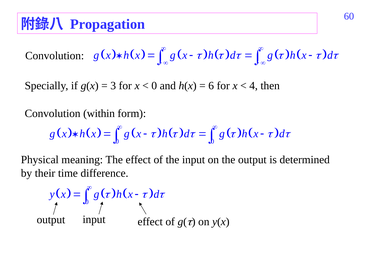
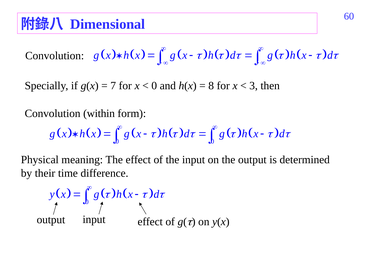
Propagation: Propagation -> Dimensional (108, 24)
3: 3 -> 7 (113, 86)
6: 6 -> 8 (211, 86)
4: 4 -> 3 (254, 86)
